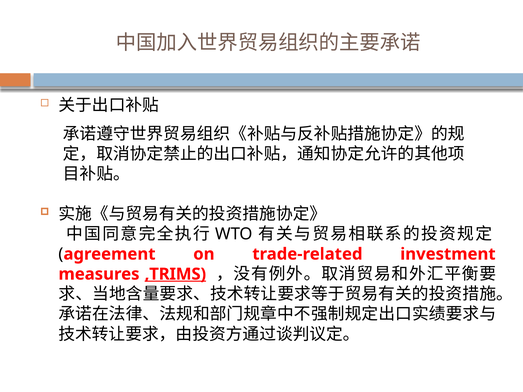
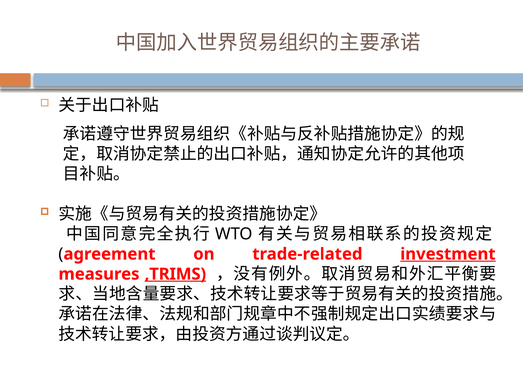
investment underline: none -> present (448, 254)
